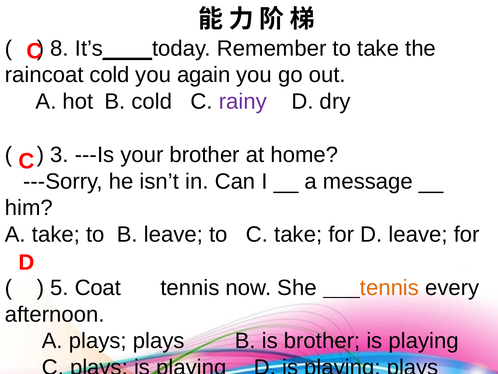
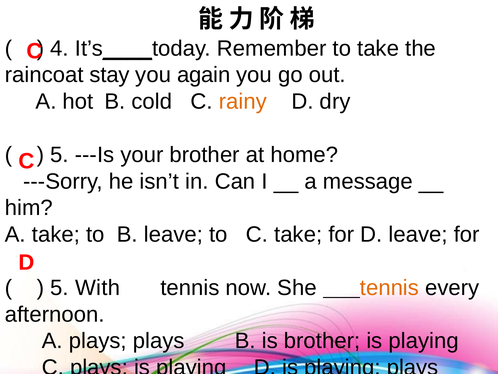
8: 8 -> 4 (60, 48)
raincoat cold: cold -> stay (110, 75)
rainy colour: purple -> orange (243, 101)
3: 3 -> 5 (60, 155)
Coat: Coat -> With (98, 287)
